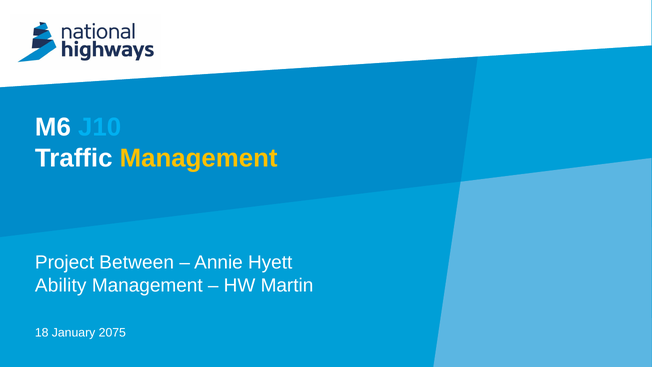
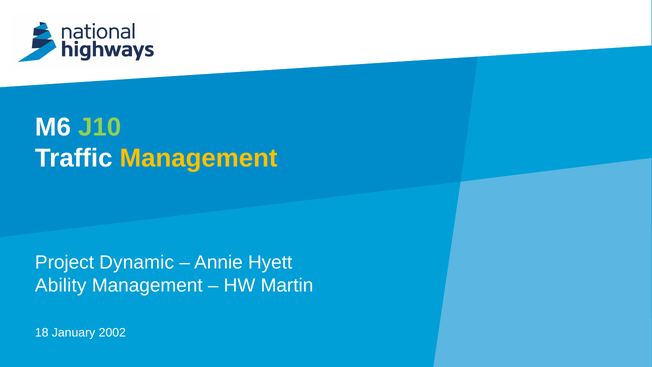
J10 colour: light blue -> light green (100, 127)
Between: Between -> Dynamic (137, 262)
2075: 2075 -> 2002 (112, 332)
